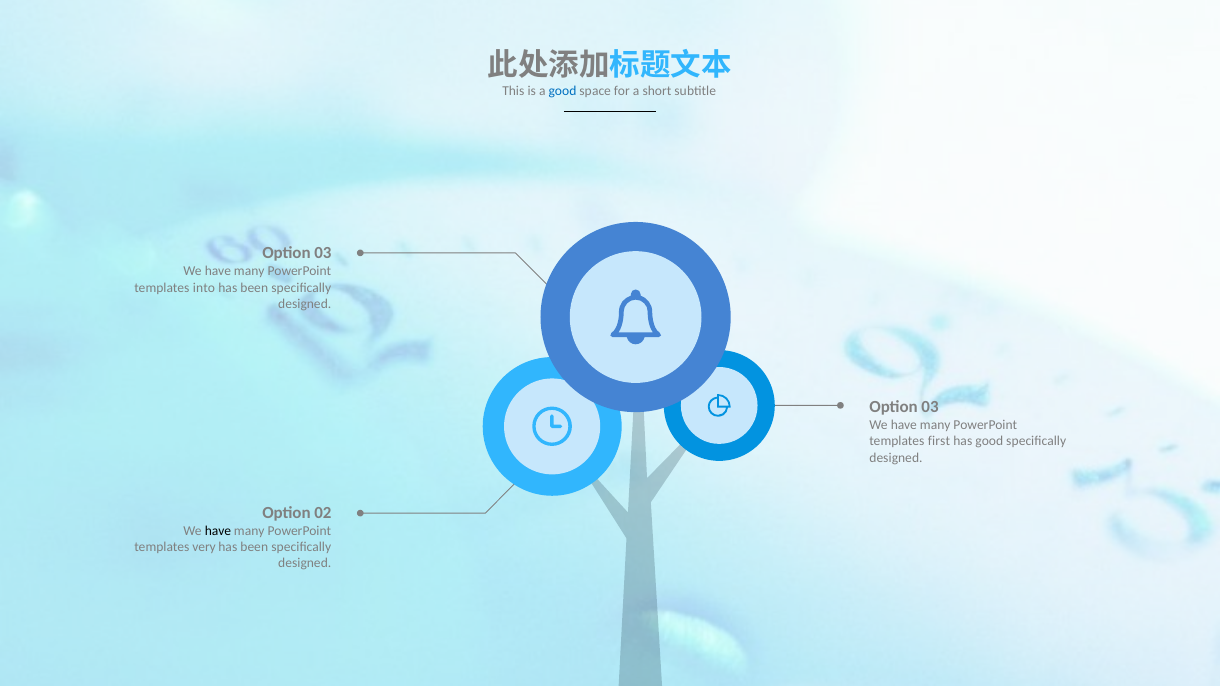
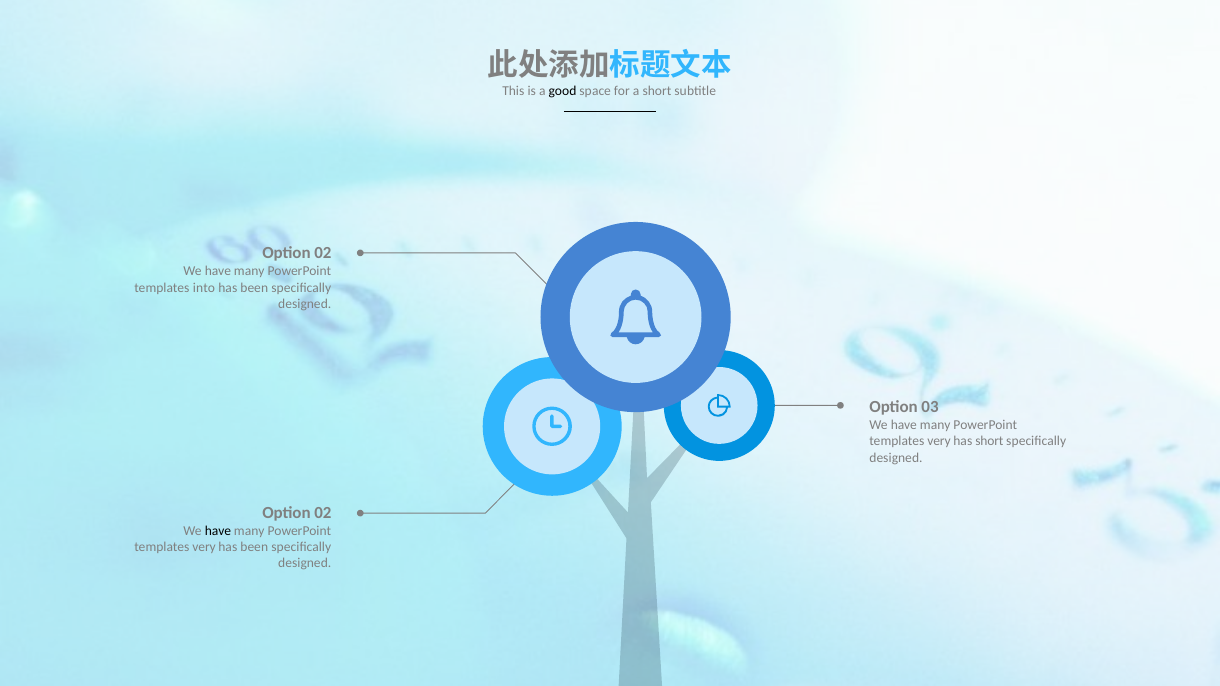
good colour: blue -> black (562, 91)
03: 03 -> 02 (323, 253)
first: first -> very (939, 442)
has good: good -> short (989, 442)
